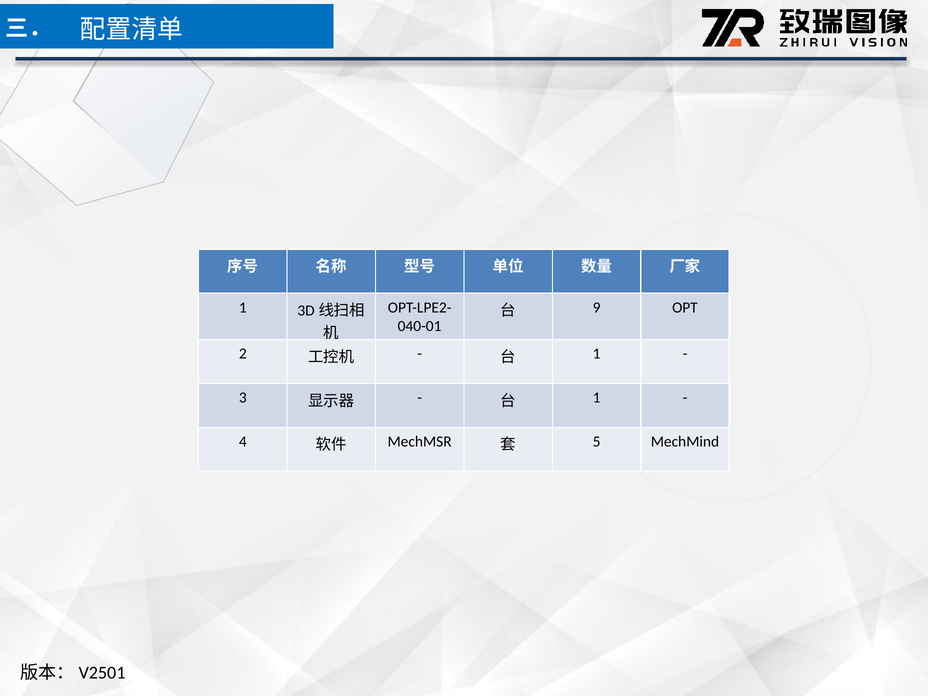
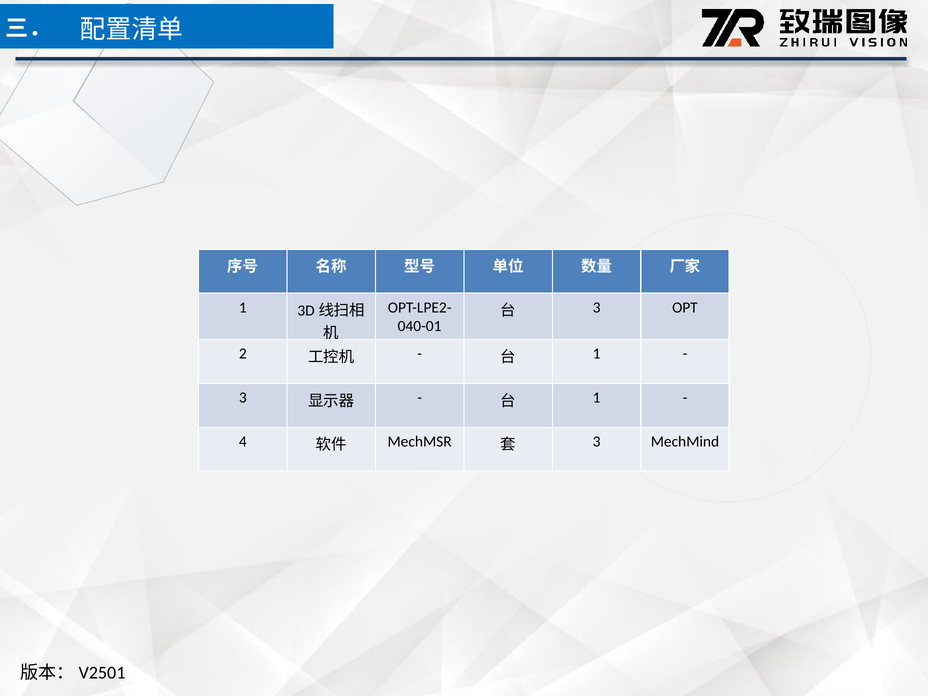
9: 9 -> 3 (597, 307)
5: 5 -> 3 (597, 442)
